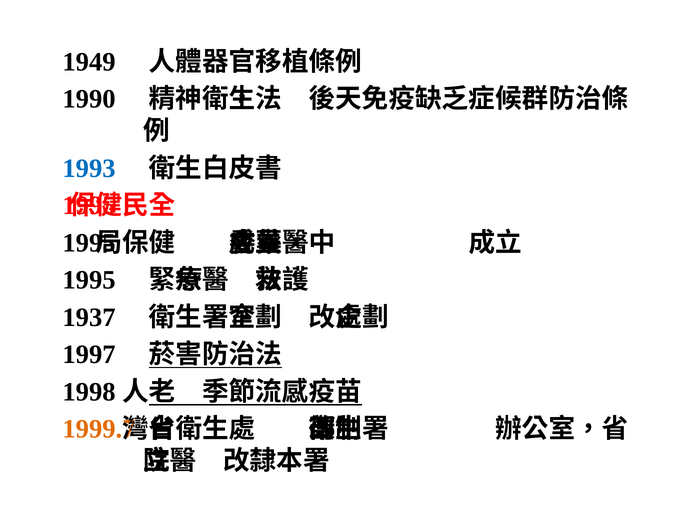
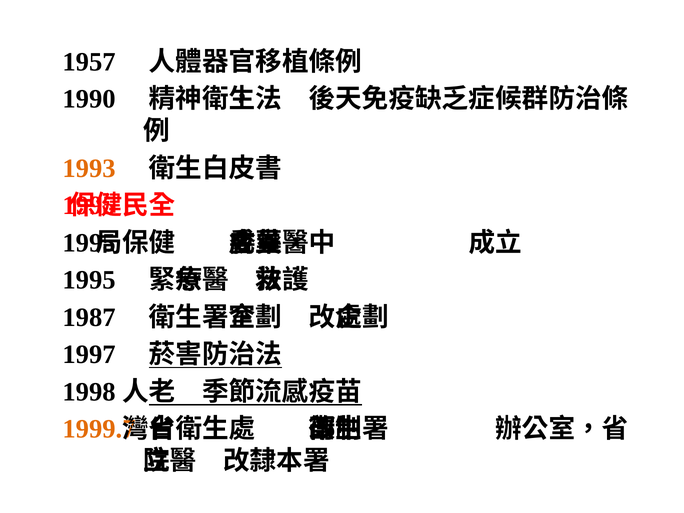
1949: 1949 -> 1957 (89, 62)
1993 colour: blue -> orange (89, 168)
1937: 1937 -> 1987 (89, 317)
